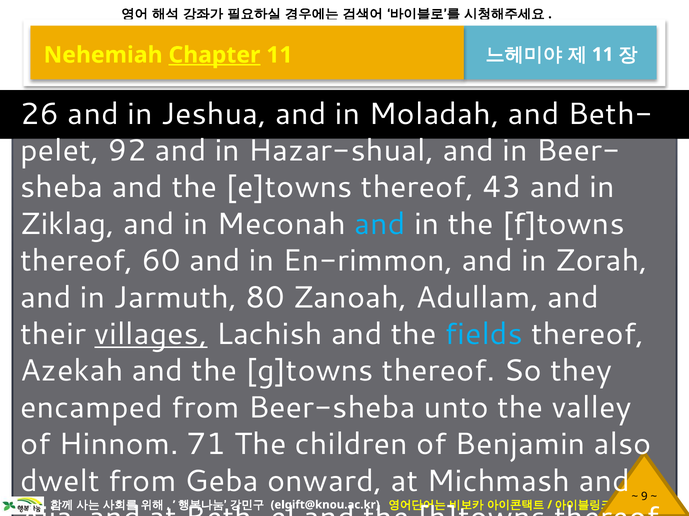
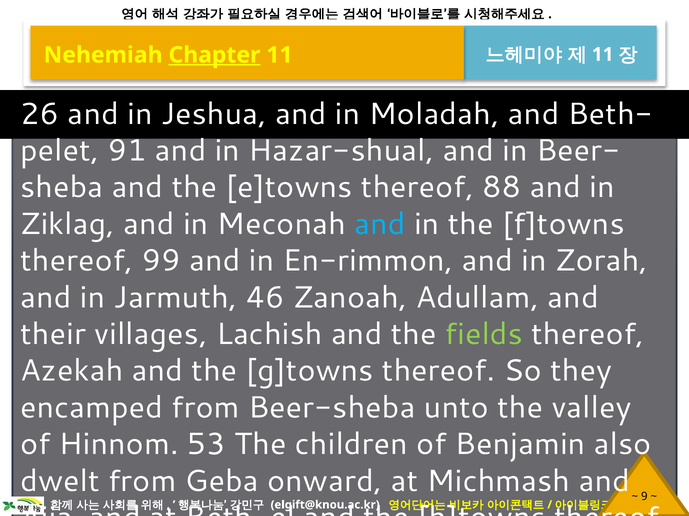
92: 92 -> 91 (127, 151)
43: 43 -> 88 (502, 188)
60: 60 -> 99 (161, 261)
80: 80 -> 46 (265, 298)
villages underline: present -> none (151, 335)
fields colour: light blue -> light green (484, 335)
71: 71 -> 53 (206, 445)
